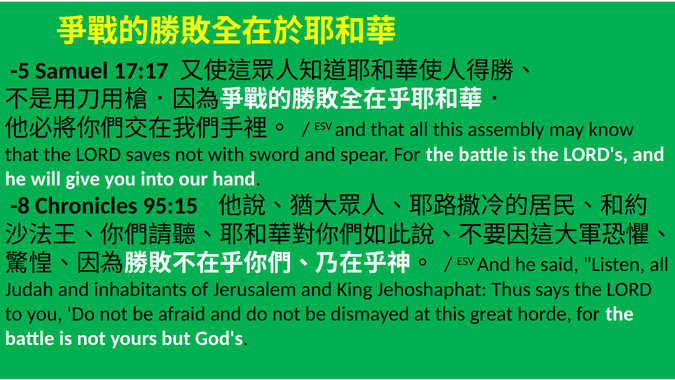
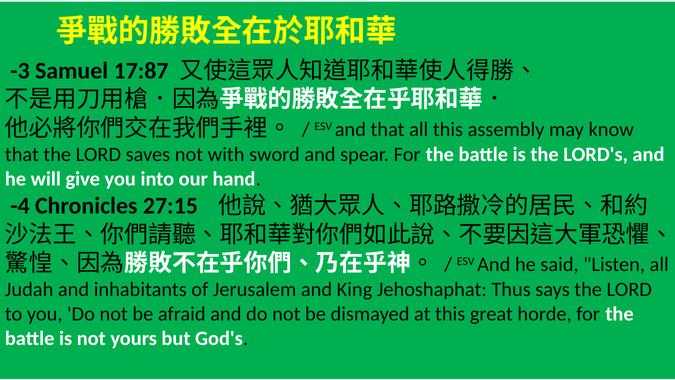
-5: -5 -> -3 (20, 71)
17:17: 17:17 -> 17:87 (141, 71)
-8: -8 -> -4 (20, 206)
95:15: 95:15 -> 27:15 (170, 206)
